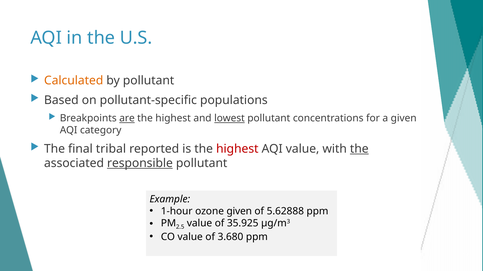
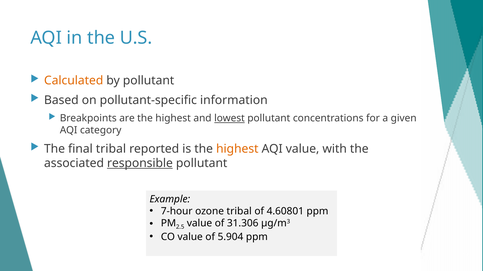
populations: populations -> information (234, 100)
are underline: present -> none (127, 119)
highest colour: red -> orange (237, 149)
the underline: present -> none (359, 149)
1-hour: 1-hour -> 7-hour (177, 212)
ozone given: given -> tribal (239, 212)
5.62888: 5.62888 -> 4.60801 (285, 212)
35.925: 35.925 -> 31.306 (243, 224)
3.680: 3.680 -> 5.904 (230, 237)
